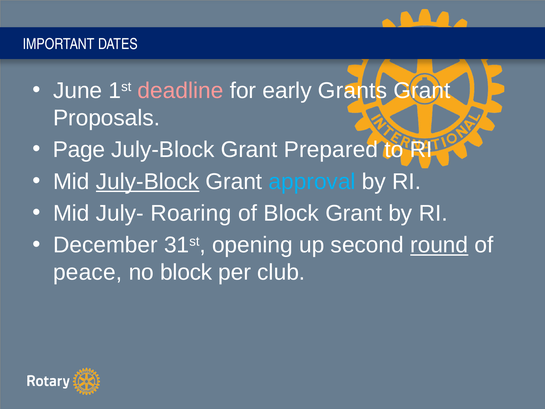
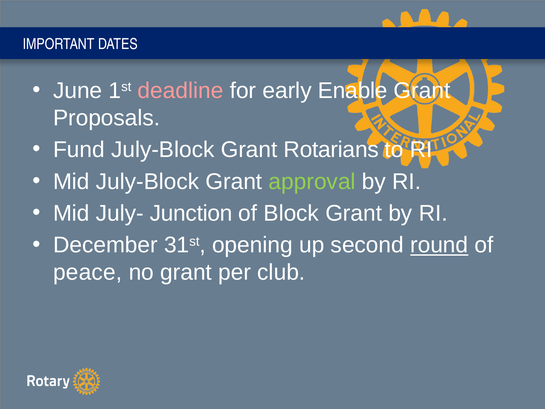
Grants: Grants -> Enable (353, 91)
Page: Page -> Fund (79, 150)
Prepared: Prepared -> Rotarians (331, 150)
July-Block underline: present -> none (148, 181)
approval colour: light blue -> light green (312, 181)
Roaring: Roaring -> Junction (191, 213)
no block: block -> grant (186, 272)
